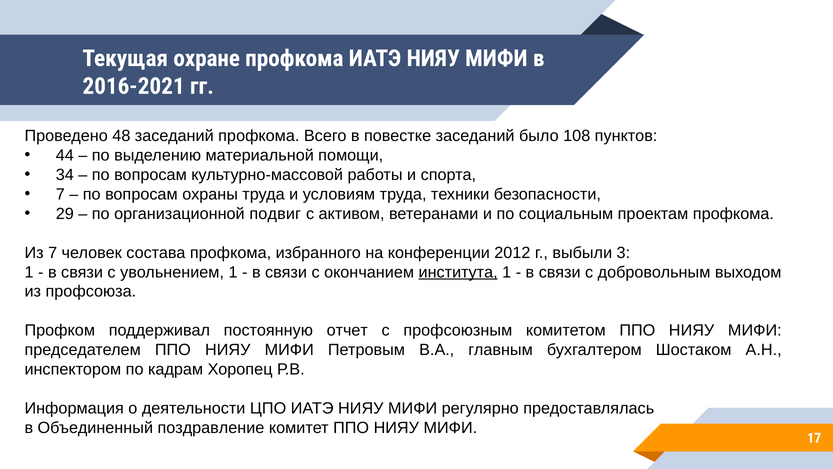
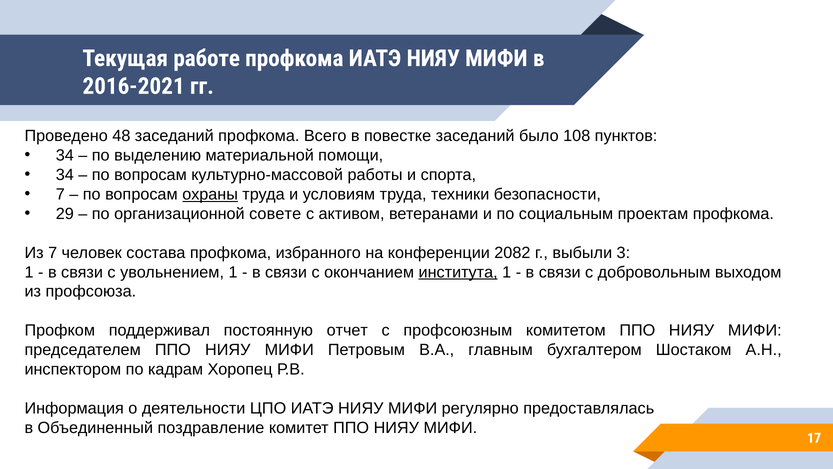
охране: охране -> работе (207, 58)
44: 44 -> 34 (65, 155)
охраны underline: none -> present (210, 194)
подвиг: подвиг -> совете (275, 214)
2012: 2012 -> 2082 (512, 252)
